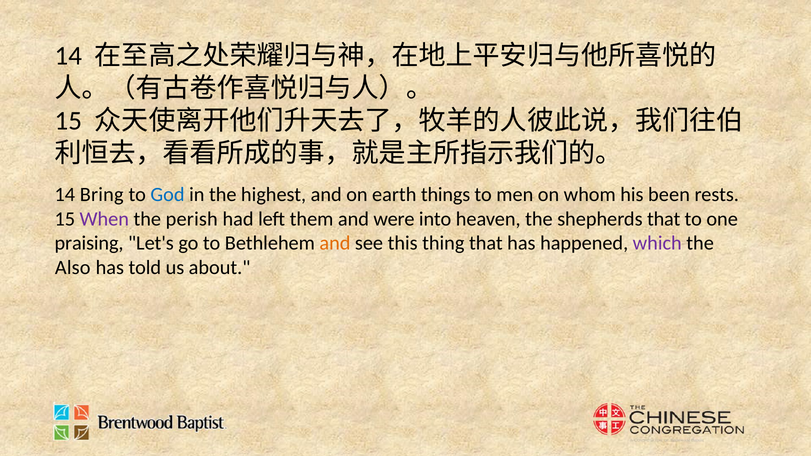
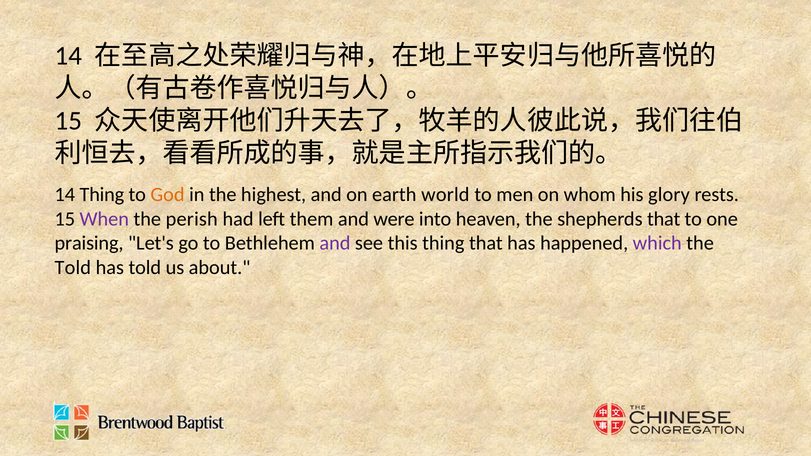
14 Bring: Bring -> Thing (102, 195)
God colour: blue -> orange (167, 195)
things: things -> world (445, 195)
been: been -> glory (669, 195)
and colour: orange -> purple (335, 243)
Also: Also -> Told (73, 268)
